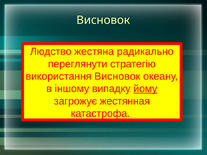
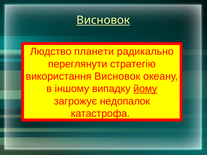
Висновок underline: none -> present (103, 20)
жестяна: жестяна -> планети (94, 52)
жестянная: жестянная -> недопалок (125, 101)
